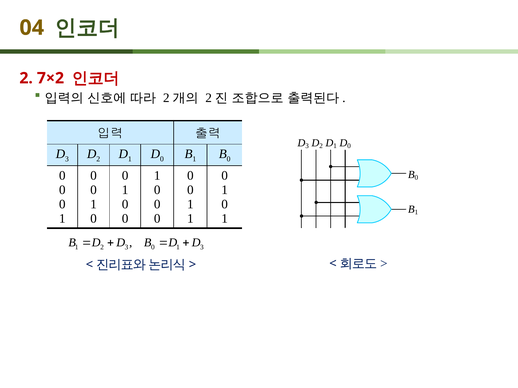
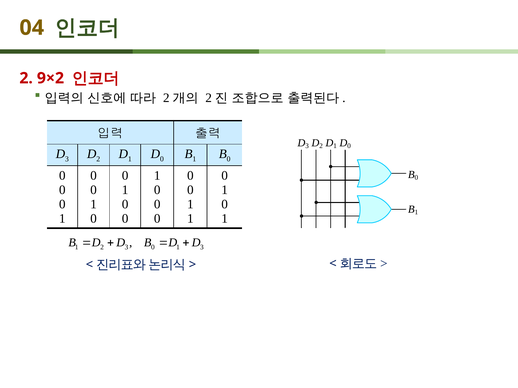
7×2: 7×2 -> 9×2 (50, 78)
